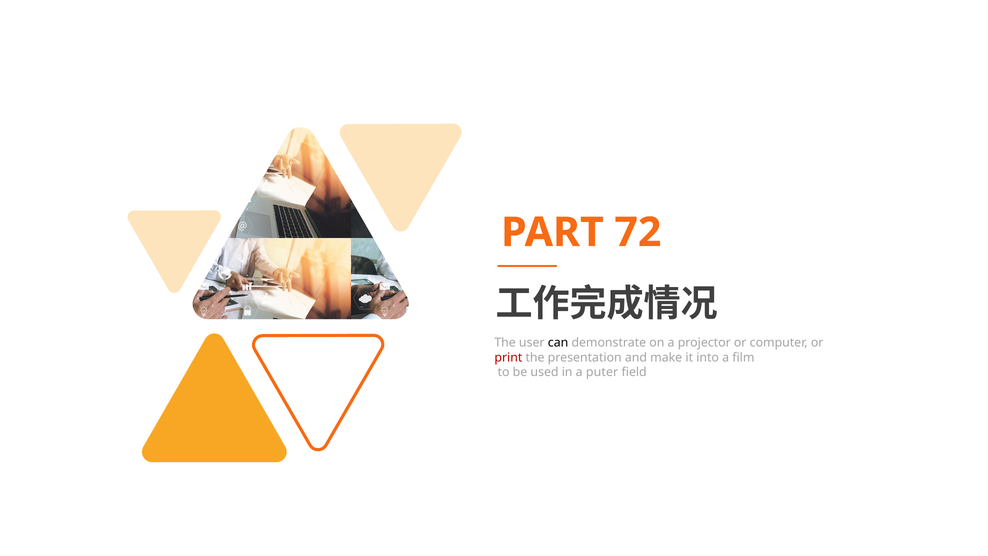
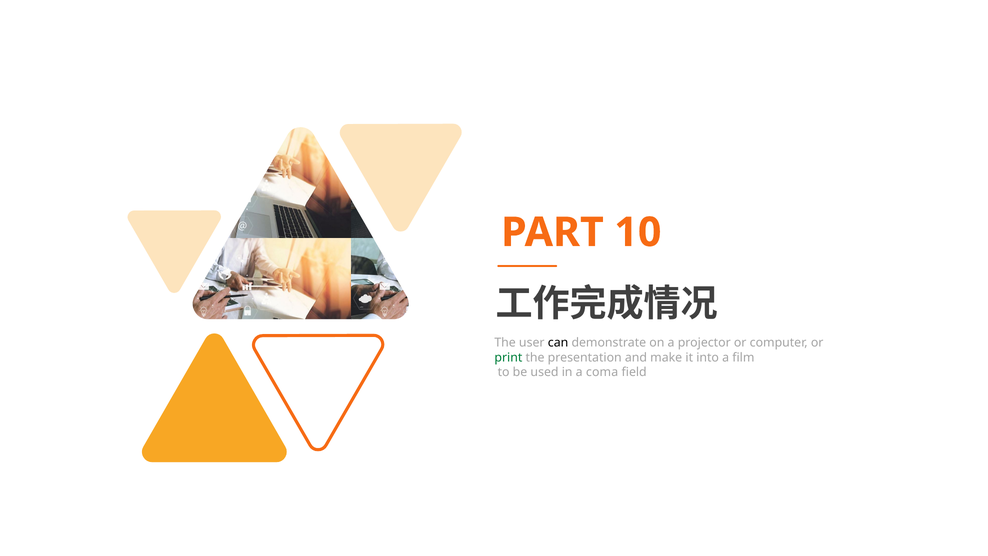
72: 72 -> 10 (638, 232)
print colour: red -> green (508, 357)
puter: puter -> coma (602, 372)
